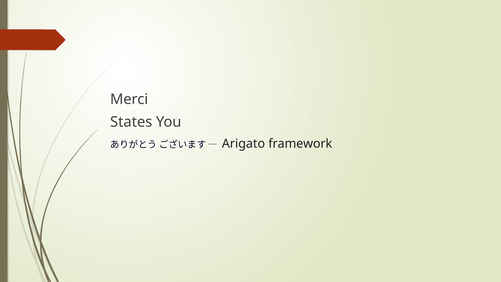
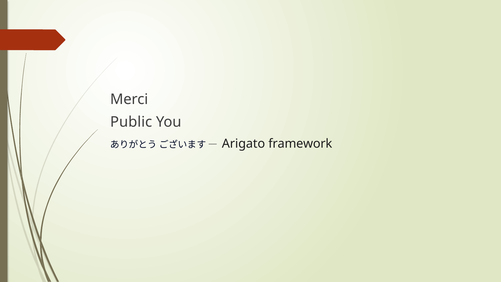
States: States -> Public (131, 122)
